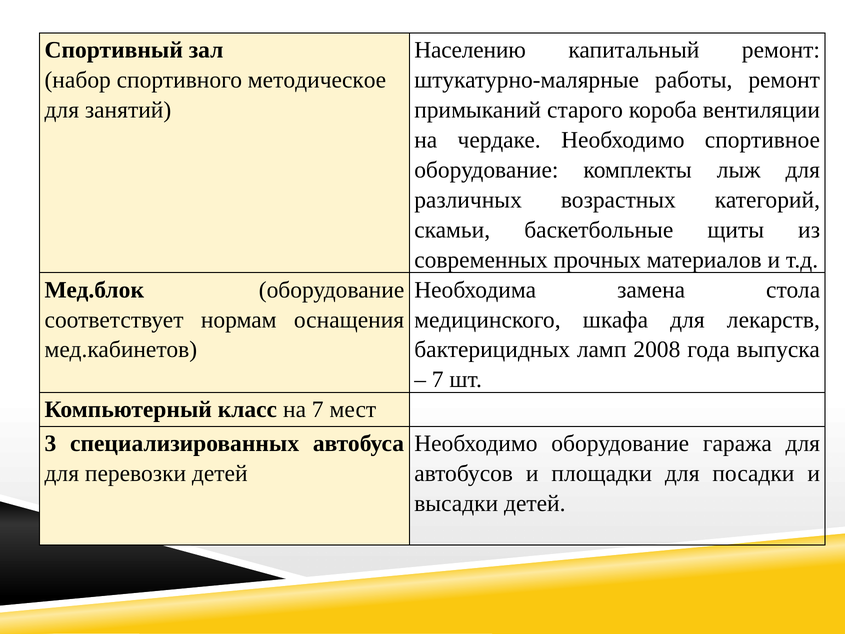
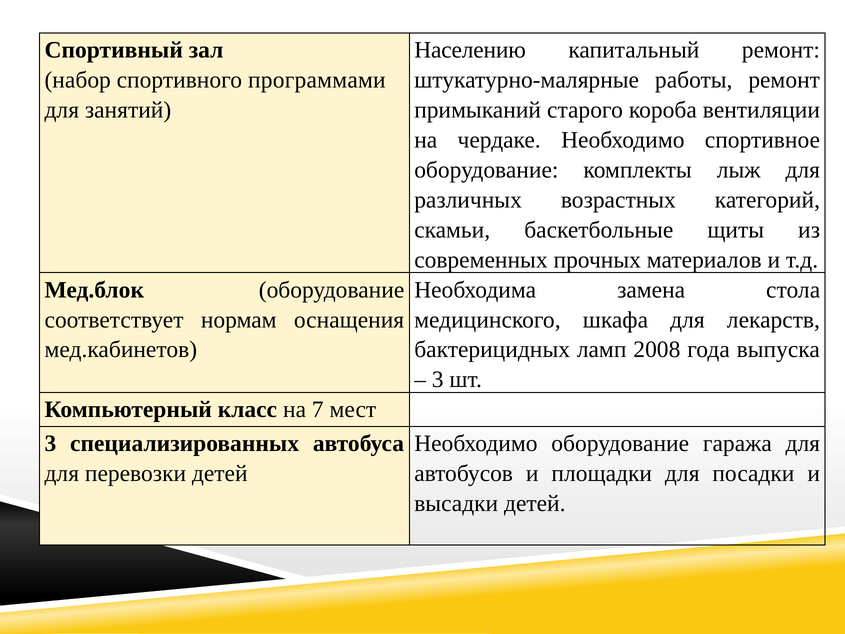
методическое: методическое -> программами (317, 80)
7: 7 -> 3 (438, 380)
